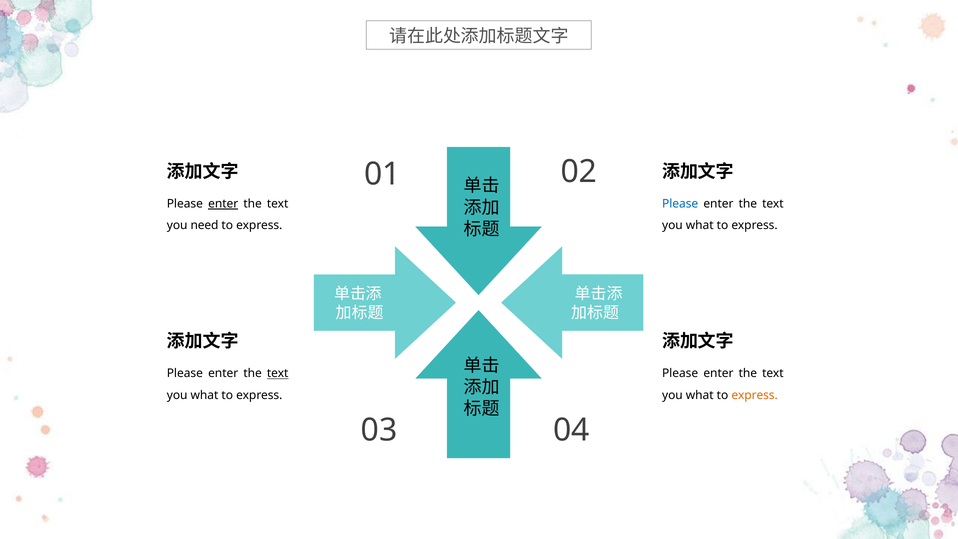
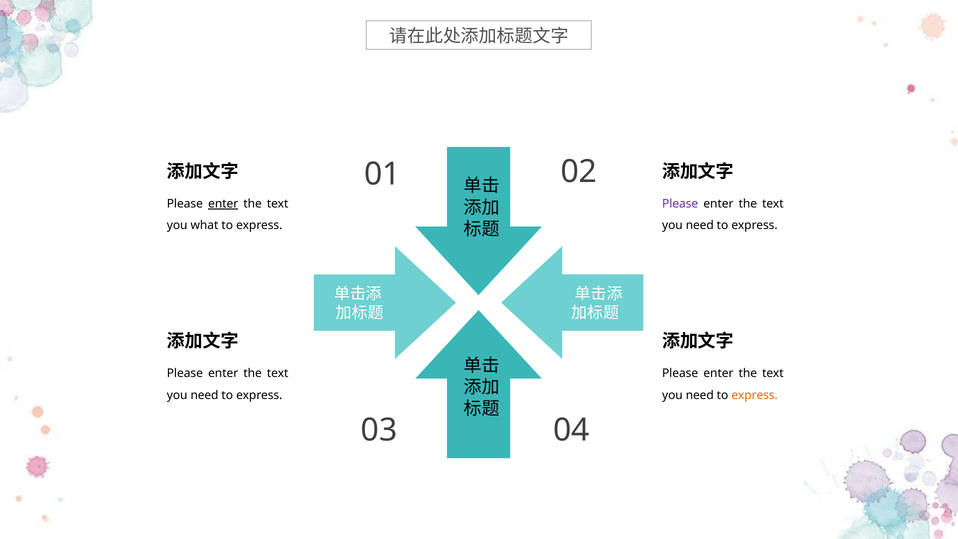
Please colour: blue -> purple (680, 204)
need: need -> what (204, 225)
what: what -> need (700, 225)
text underline: present -> none (278, 373)
what: what -> need (205, 395)
what: what -> need (700, 395)
